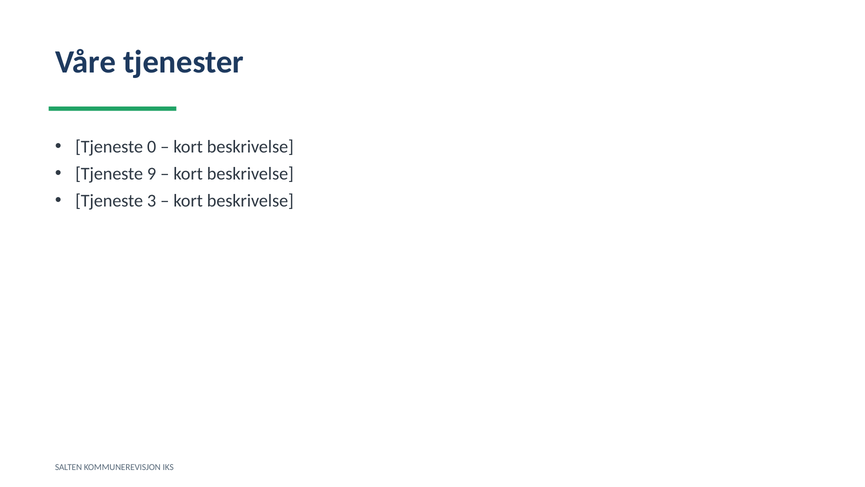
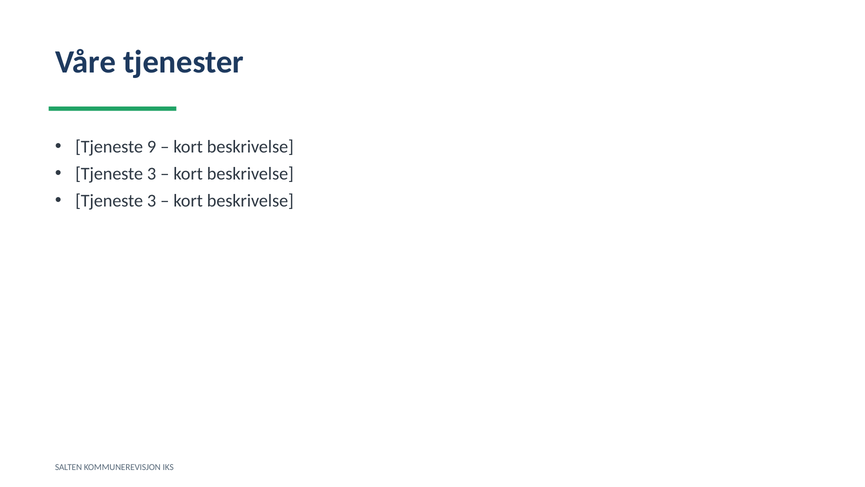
0: 0 -> 9 (152, 147)
9: 9 -> 3 (152, 174)
